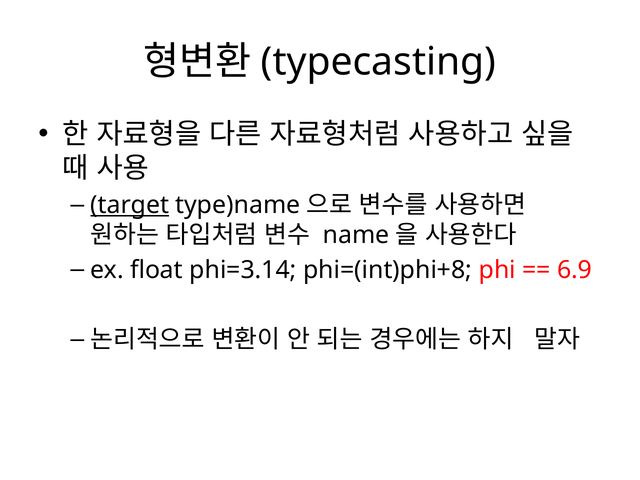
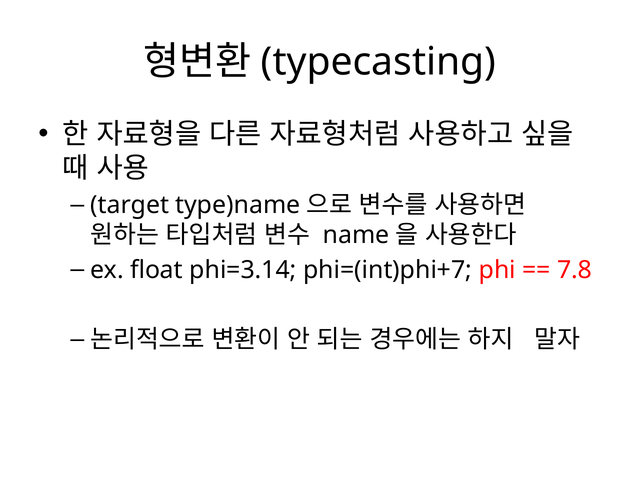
target underline: present -> none (130, 205)
phi=(int)phi+8: phi=(int)phi+8 -> phi=(int)phi+7 (388, 270)
6.9: 6.9 -> 7.8 (575, 270)
